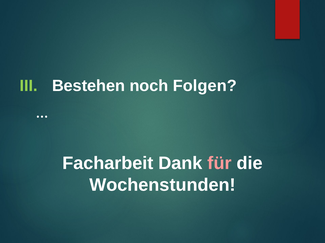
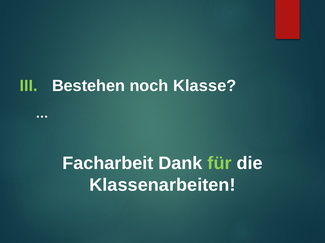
Folgen: Folgen -> Klasse (205, 86)
für colour: pink -> light green (220, 164)
Wochenstunden: Wochenstunden -> Klassenarbeiten (162, 185)
